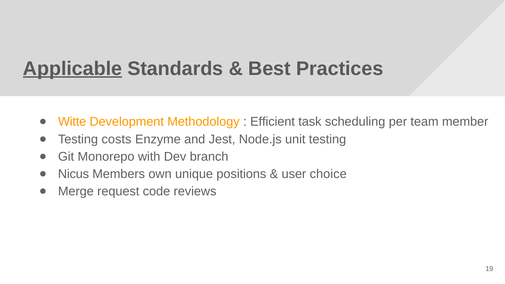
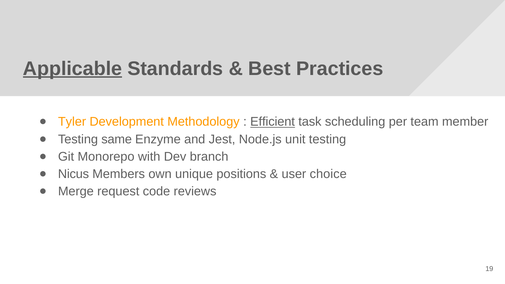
Witte: Witte -> Tyler (72, 122)
Efficient underline: none -> present (273, 122)
costs: costs -> same (117, 139)
